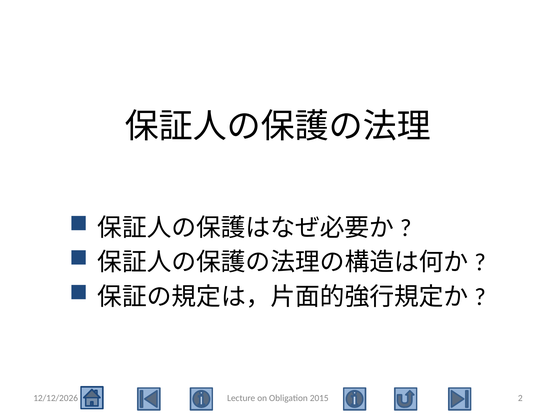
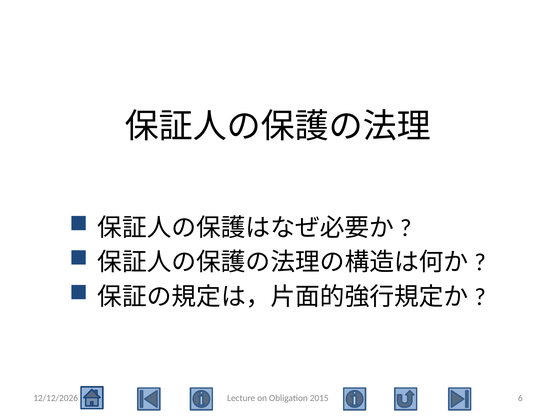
2: 2 -> 6 (520, 398)
